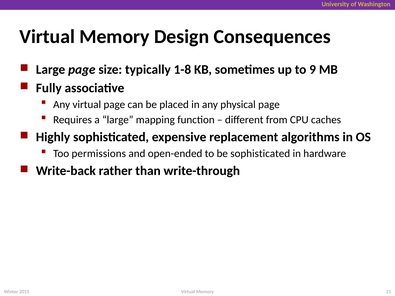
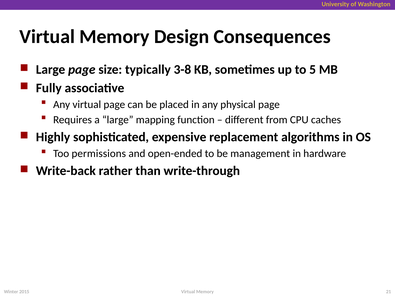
1-8: 1-8 -> 3-8 (182, 70)
9: 9 -> 5 (313, 70)
be sophisticated: sophisticated -> management (260, 154)
